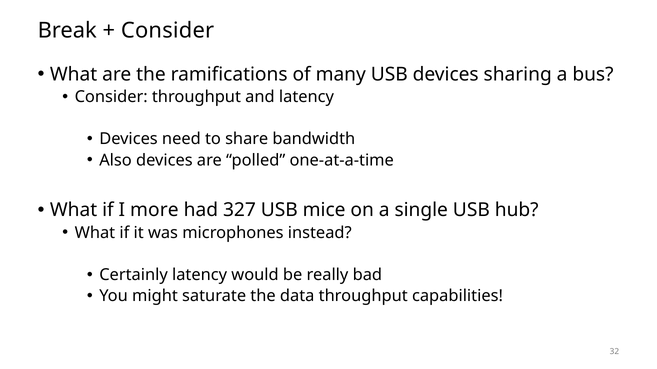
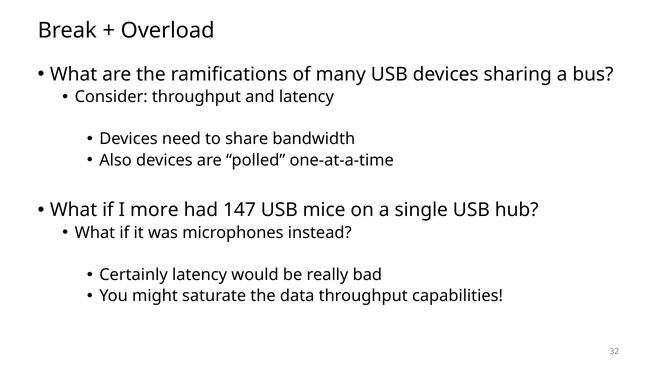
Consider: Consider -> Overload (168, 31)
327: 327 -> 147 (239, 210)
